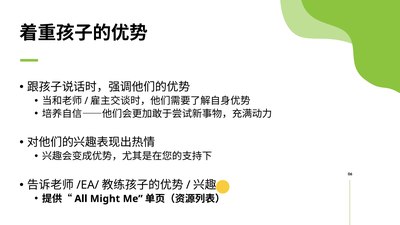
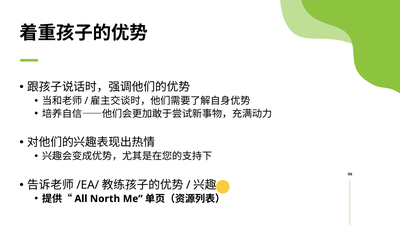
Might: Might -> North (105, 199)
